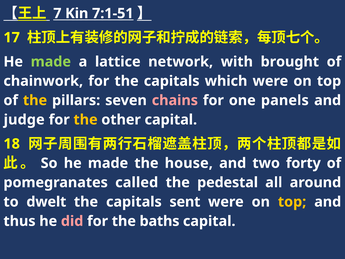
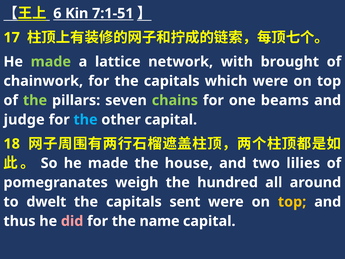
7: 7 -> 6 (57, 13)
the colour: yellow -> light green (35, 100)
chains colour: pink -> light green (175, 100)
panels: panels -> beams (285, 100)
the colour: yellow -> light blue (86, 120)
forty: forty -> lilies (303, 163)
called: called -> weigh (137, 182)
pedestal: pedestal -> hundred (228, 182)
baths: baths -> name (160, 221)
